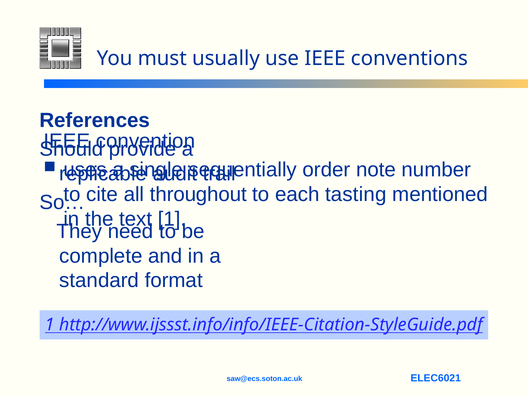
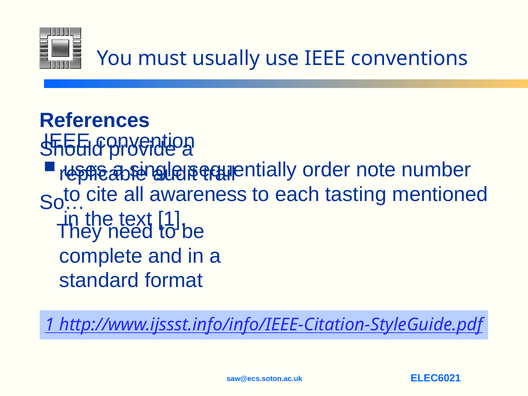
throughout: throughout -> awareness (198, 195)
